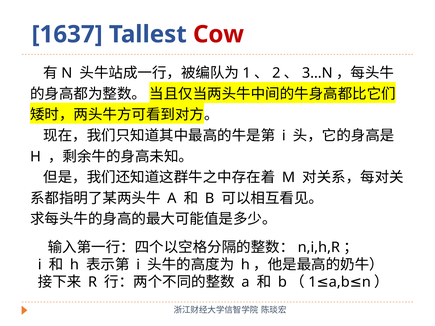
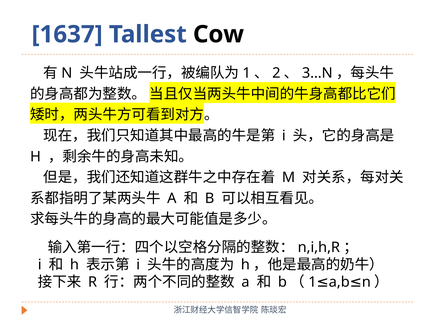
Cow colour: red -> black (218, 34)
